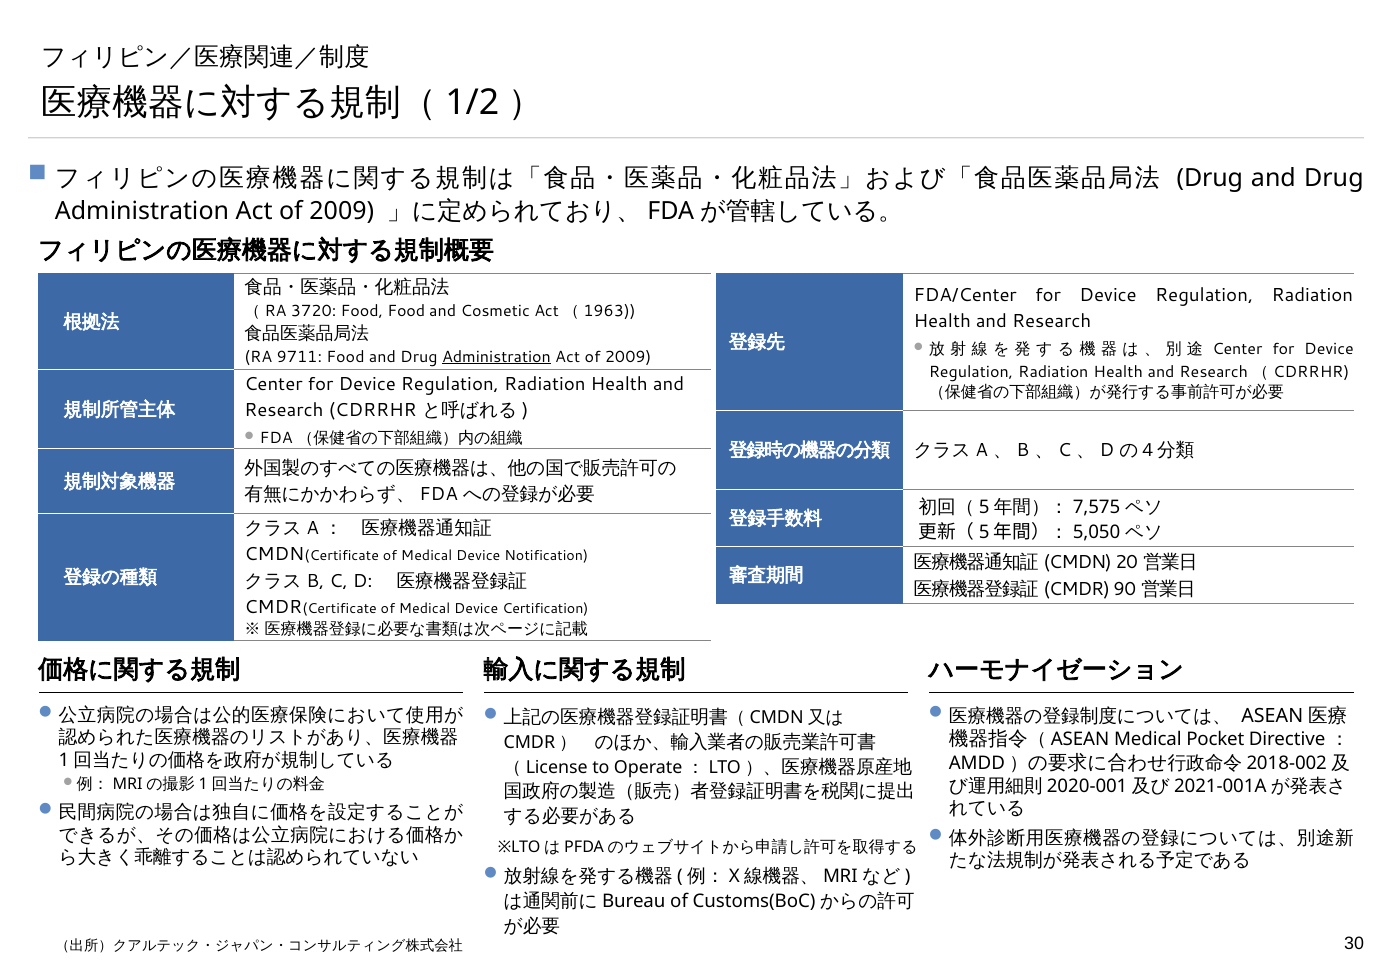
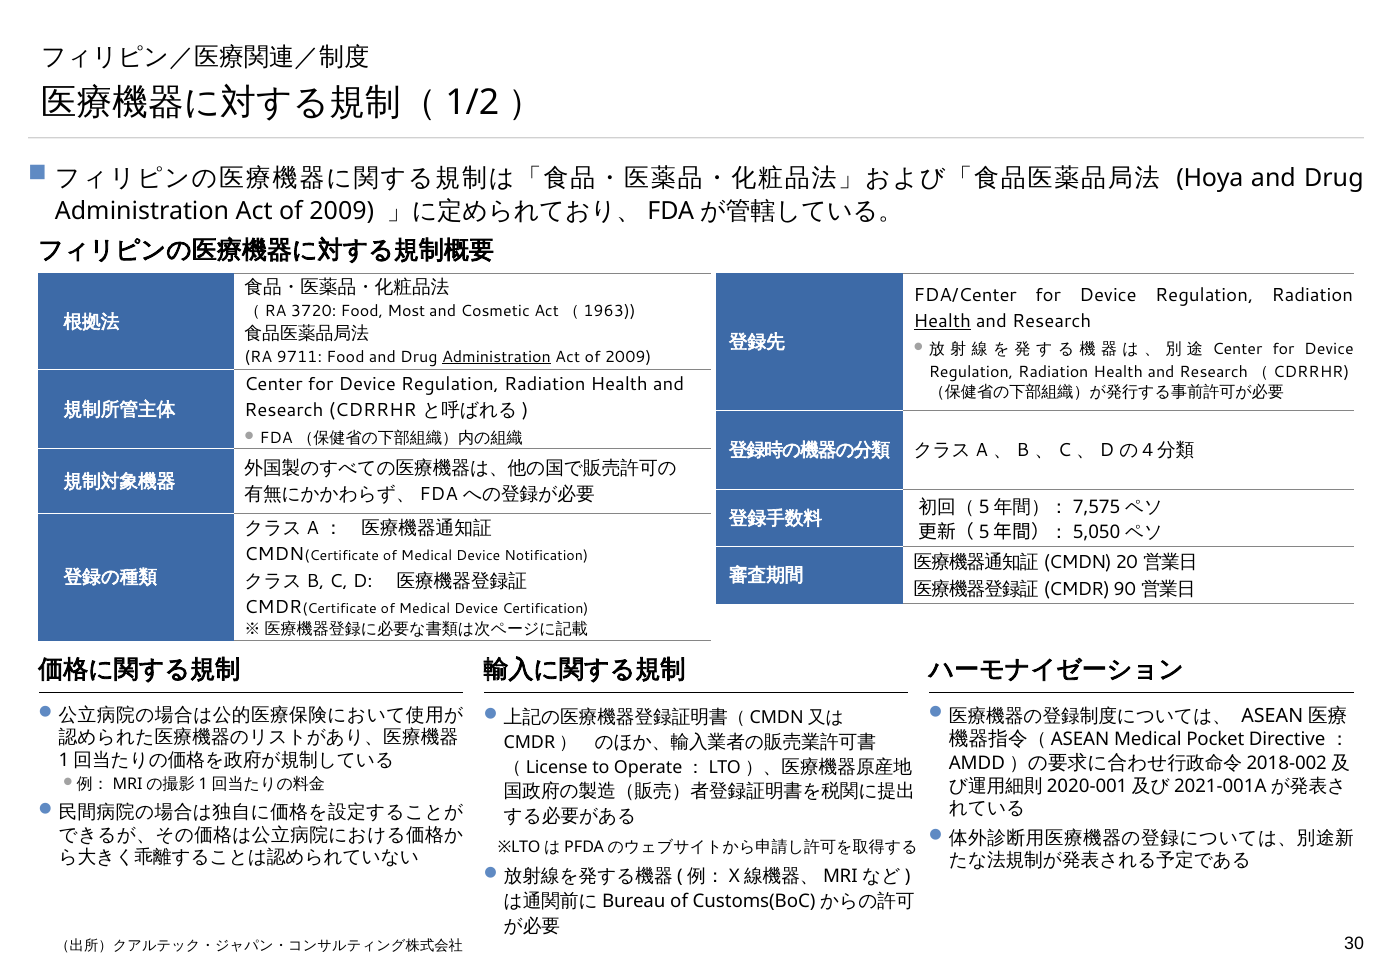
Drug: Drug -> Hoya (1210, 178)
Food Food: Food -> Most (406, 312)
Health underline: none -> present (942, 321)
